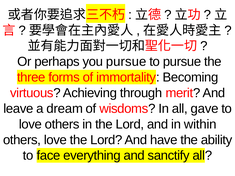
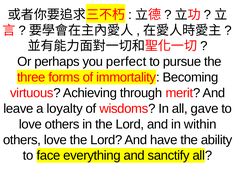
you pursue: pursue -> perfect (126, 62)
dream: dream -> loyalty (65, 109)
